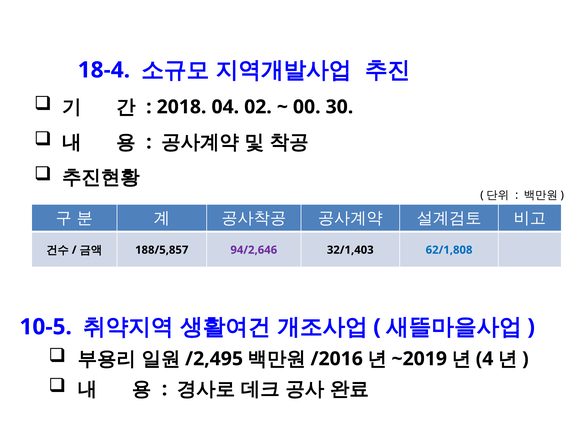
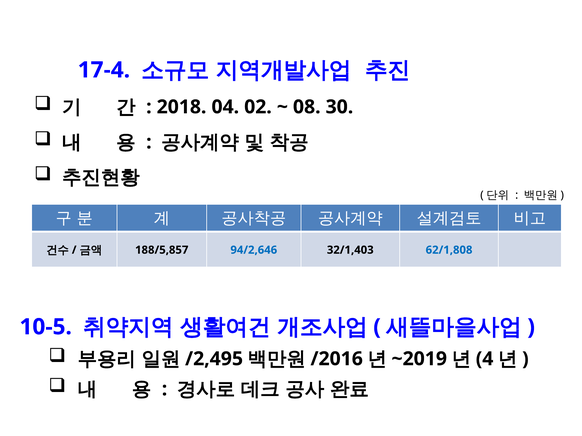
18-4: 18-4 -> 17-4 (104, 70)
00: 00 -> 08 (307, 107)
94/2,646 colour: purple -> blue (254, 250)
